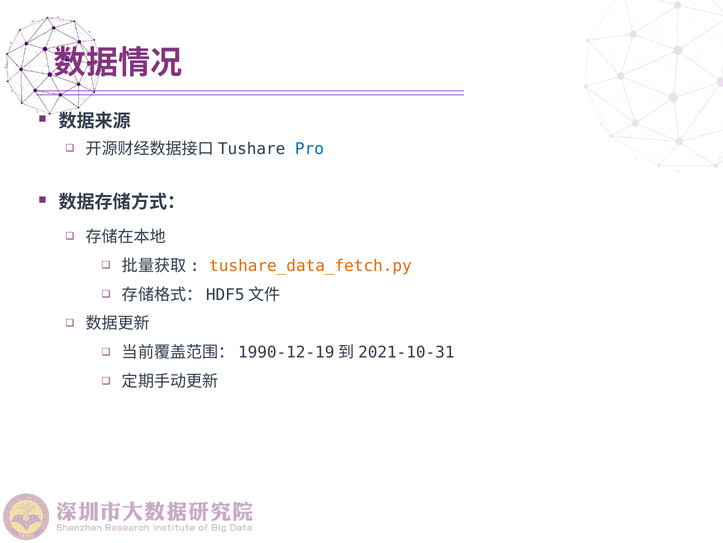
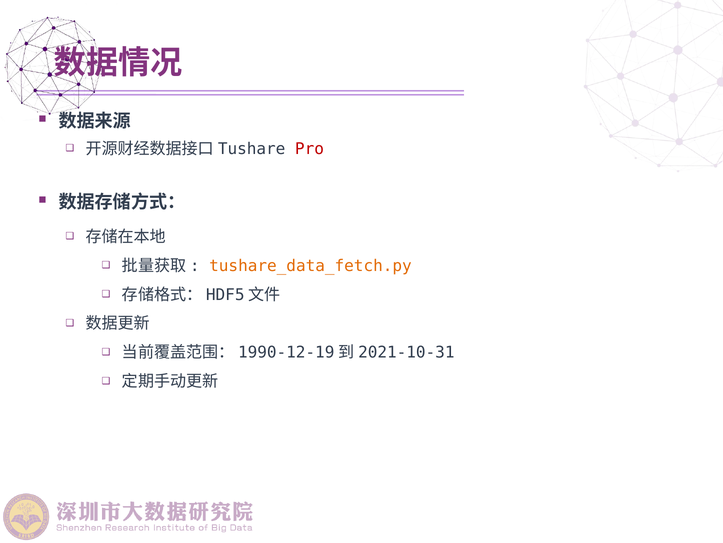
Pro colour: blue -> red (309, 149)
